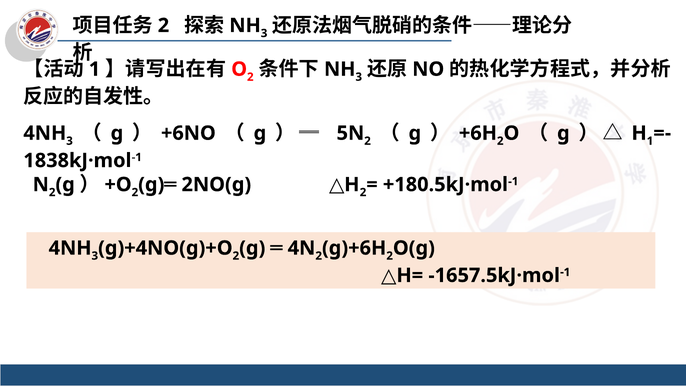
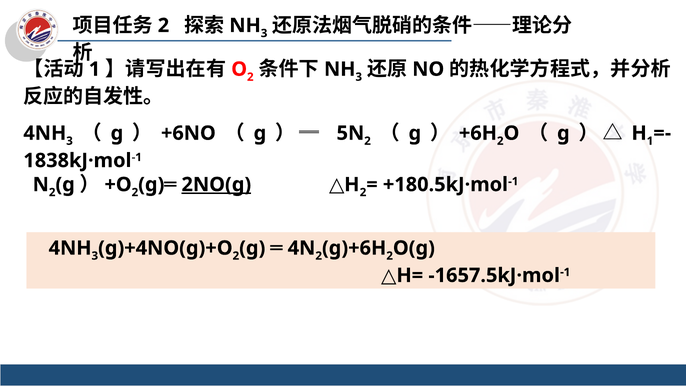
2NO(g underline: none -> present (216, 185)
